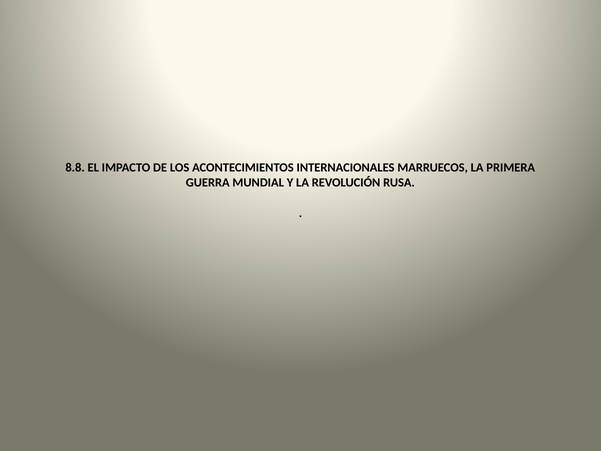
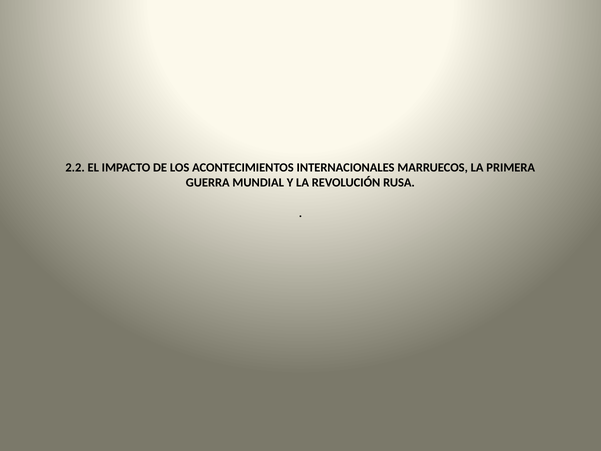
8.8: 8.8 -> 2.2 (75, 168)
